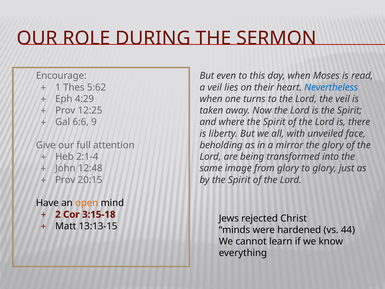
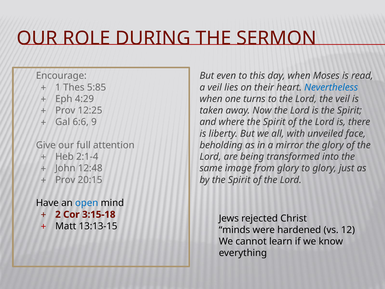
5:62: 5:62 -> 5:85 (97, 87)
open colour: orange -> blue (87, 203)
44: 44 -> 12 (348, 230)
